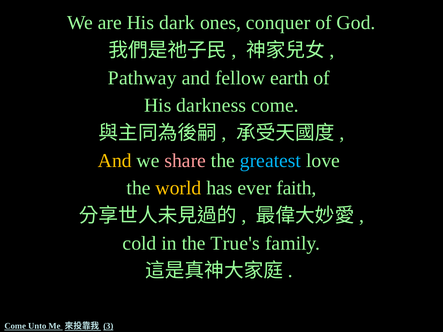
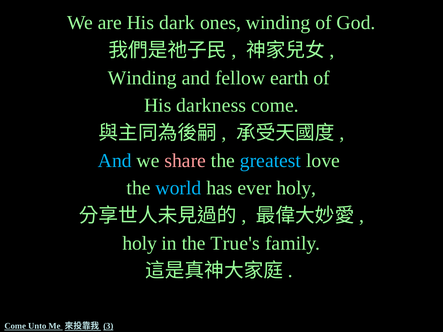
ones conquer: conquer -> winding (278, 23)
Pathway: Pathway -> Winding (142, 78)
And colour: yellow -> light blue (115, 161)
world colour: yellow -> light blue (178, 188)
ever faith: faith -> holy (296, 188)
cold: cold -> holy (140, 243)
